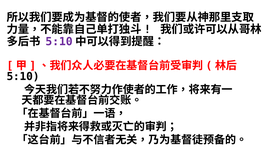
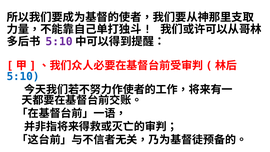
5:10 colour: black -> blue (23, 76)
